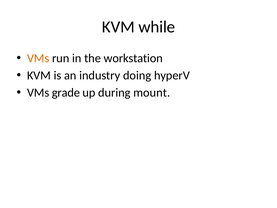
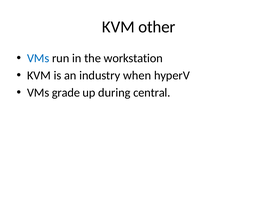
while: while -> other (157, 27)
VMs colour: orange -> blue (38, 58)
doing: doing -> when (137, 75)
mount: mount -> central (152, 93)
